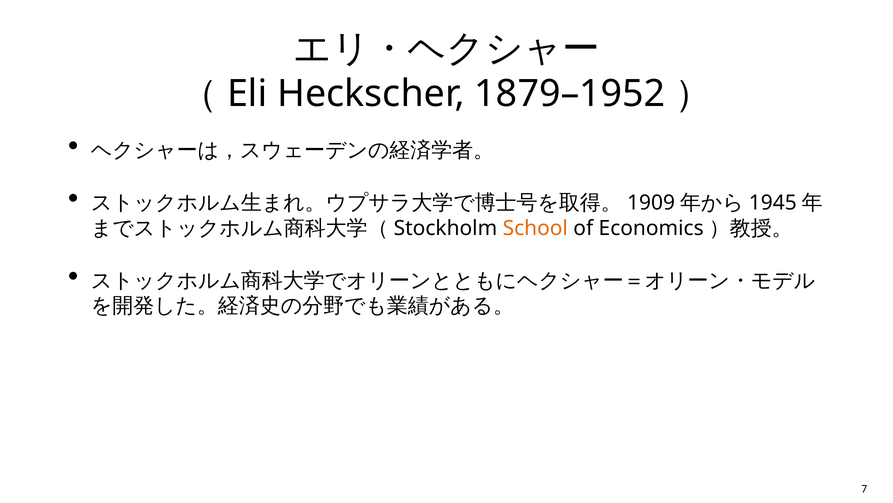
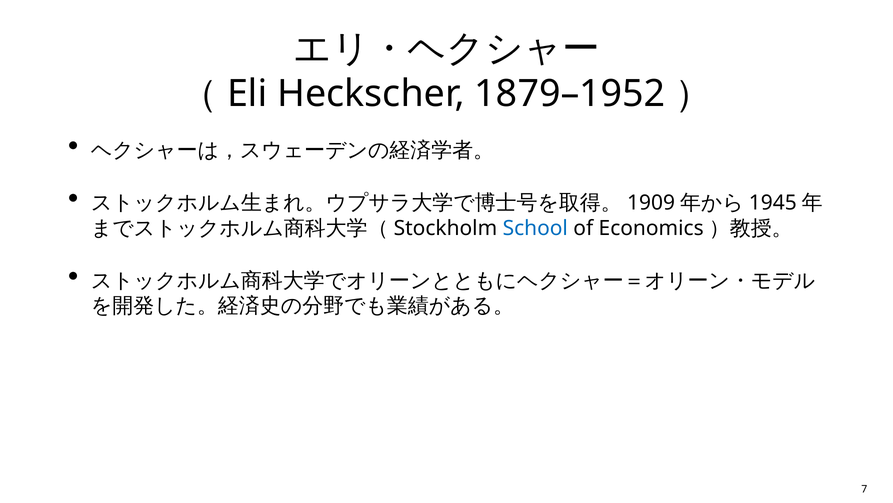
School colour: orange -> blue (535, 228)
